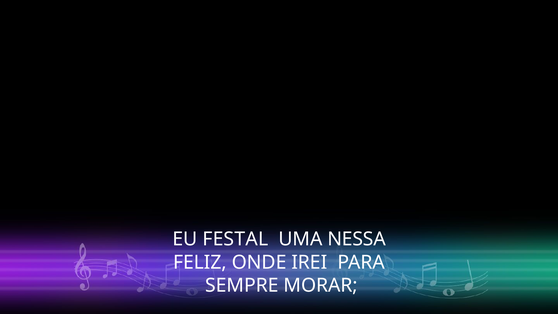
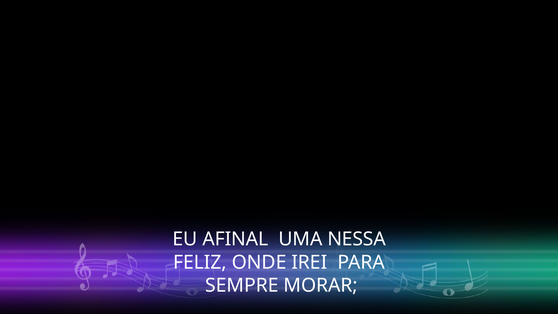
FESTAL: FESTAL -> AFINAL (235, 239)
